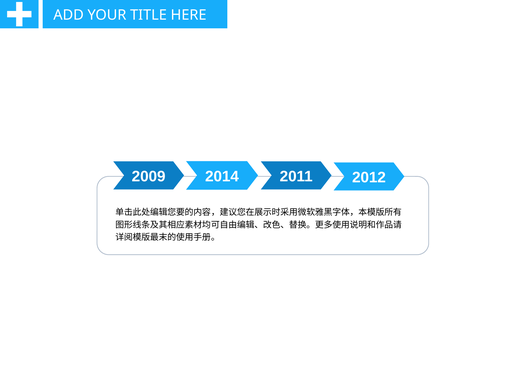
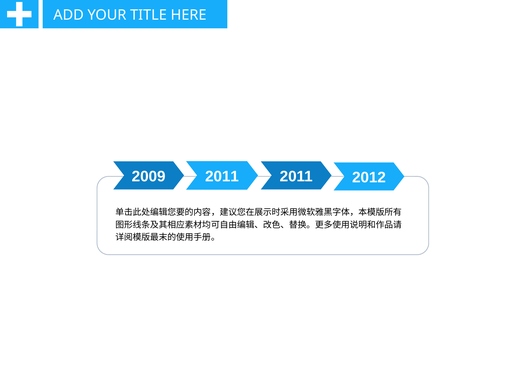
2014: 2014 -> 2011 (222, 176)
